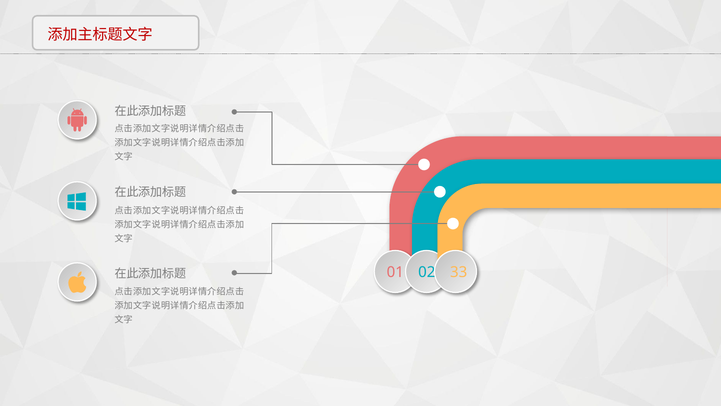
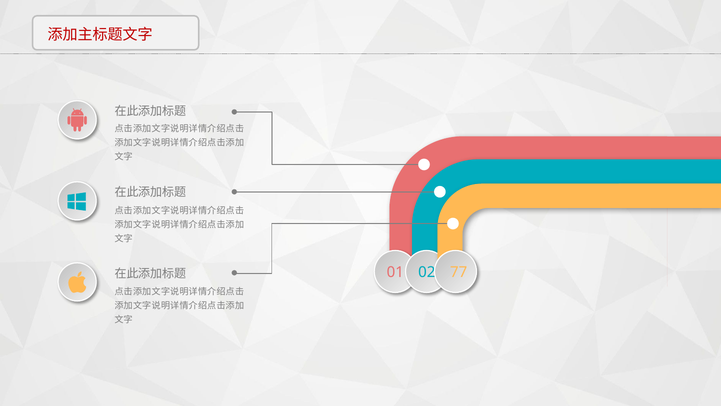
33: 33 -> 77 (459, 272)
